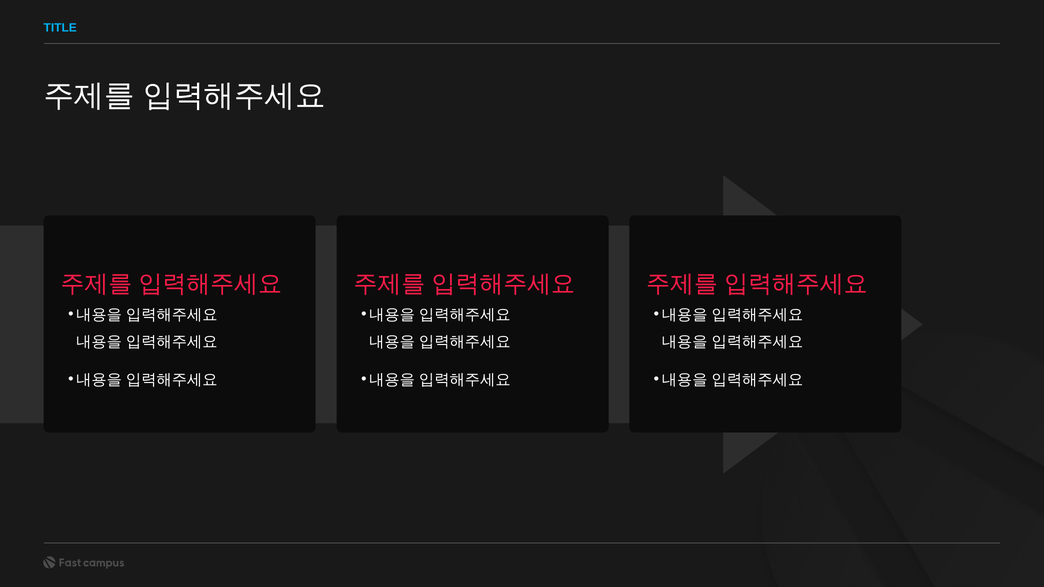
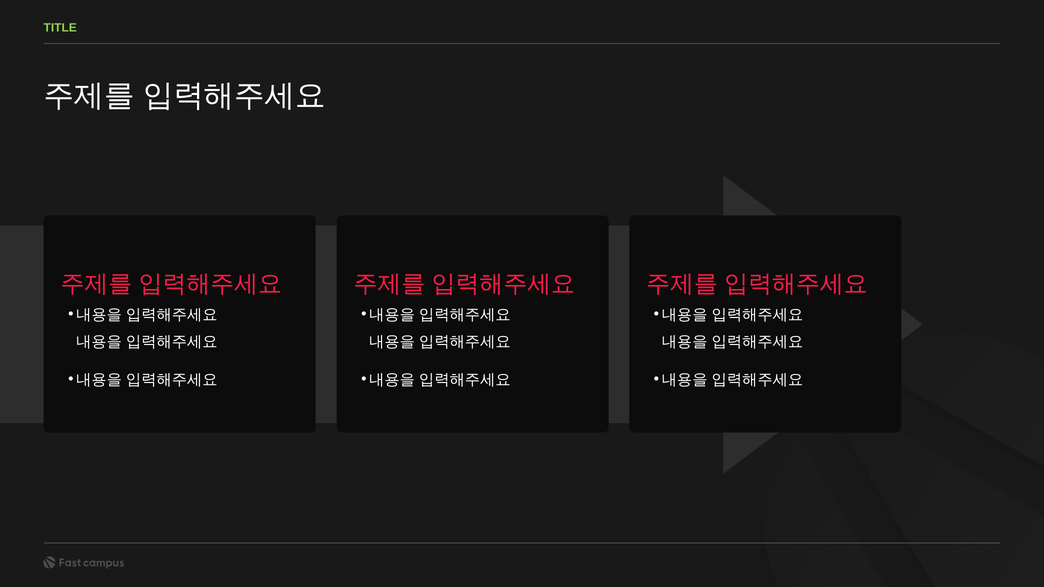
TITLE colour: light blue -> light green (60, 28)
